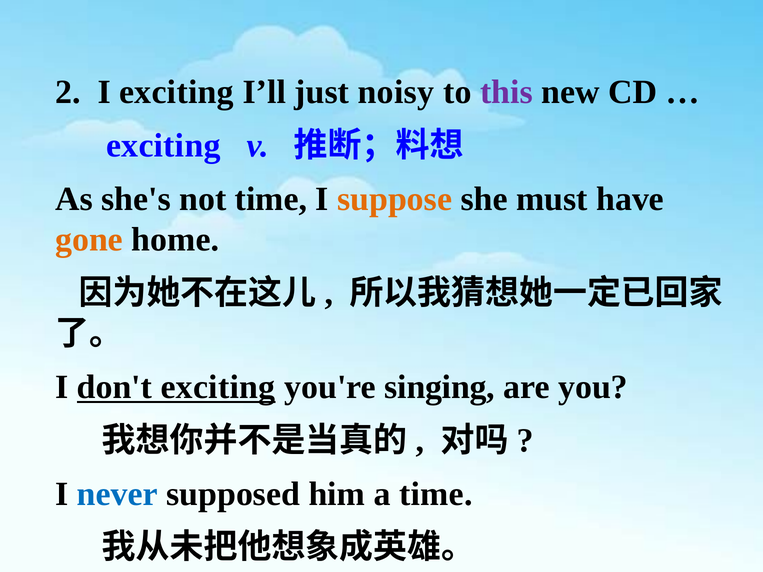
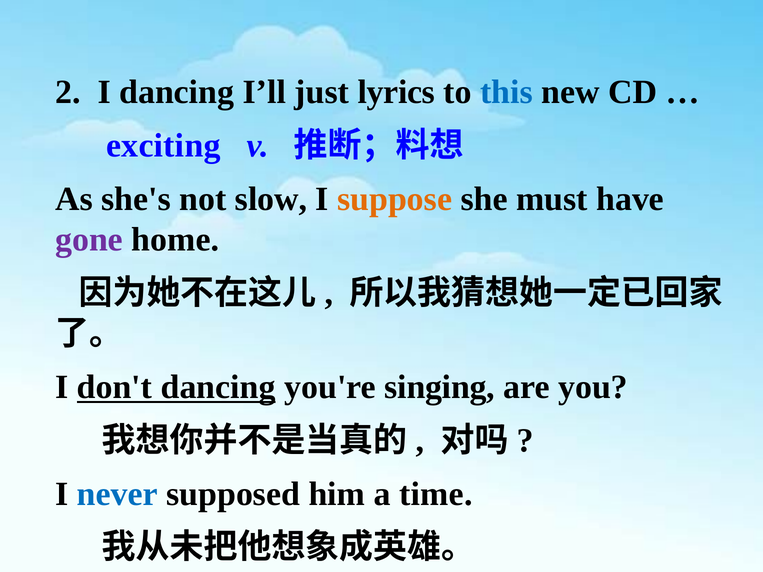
I exciting: exciting -> dancing (177, 92)
noisy: noisy -> lyrics (396, 92)
this colour: purple -> blue (506, 92)
not time: time -> slow (271, 199)
gone colour: orange -> purple (89, 240)
don't exciting: exciting -> dancing (218, 387)
